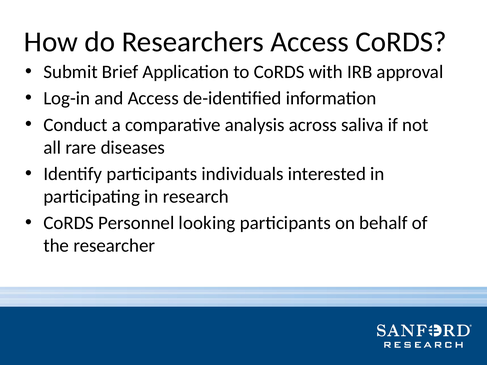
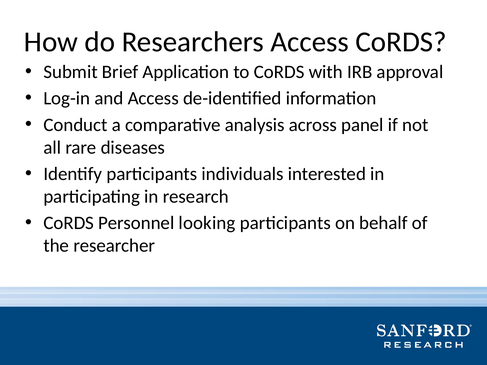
saliva: saliva -> panel (362, 125)
